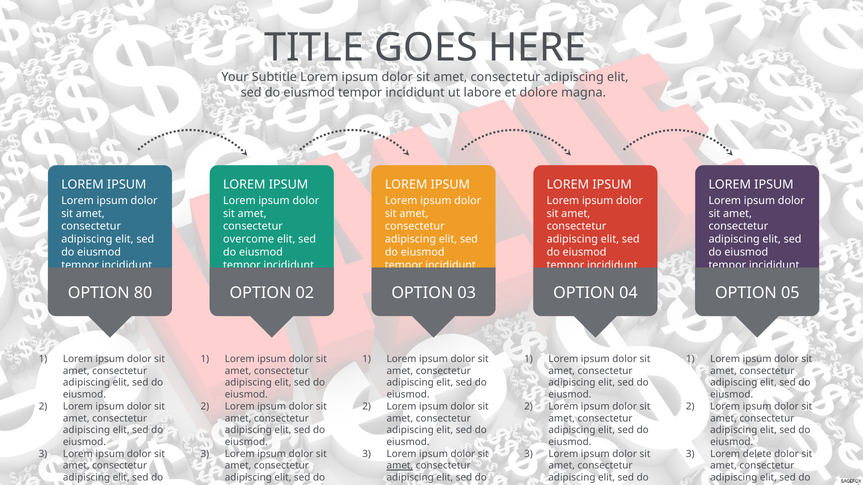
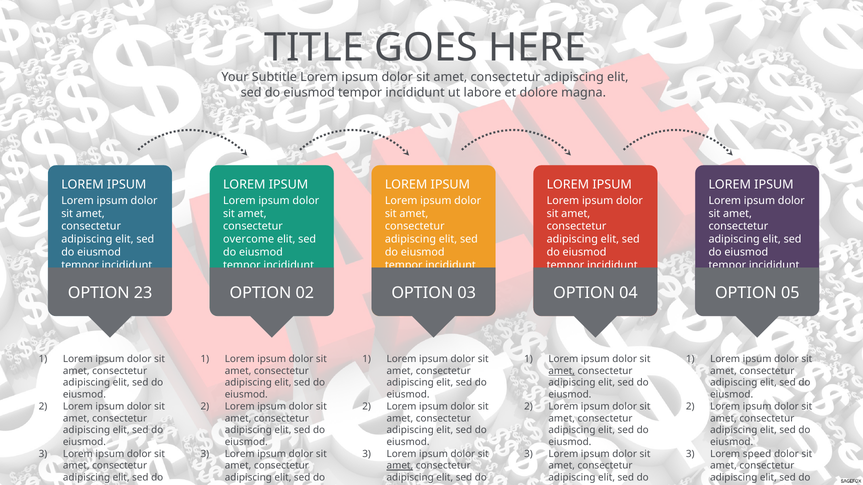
80: 80 -> 23 (143, 293)
amet underline: none -> present (562, 371)
delete: delete -> speed (757, 454)
